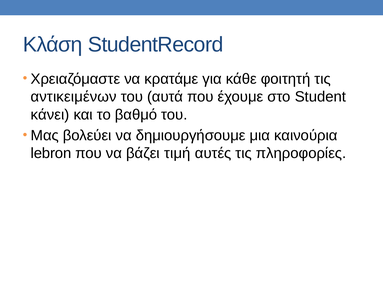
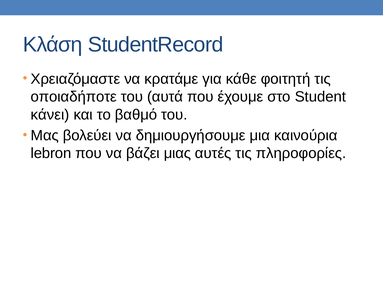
αντικειμένων: αντικειμένων -> οποιαδήποτε (74, 97)
τιμή: τιμή -> μιας (177, 153)
